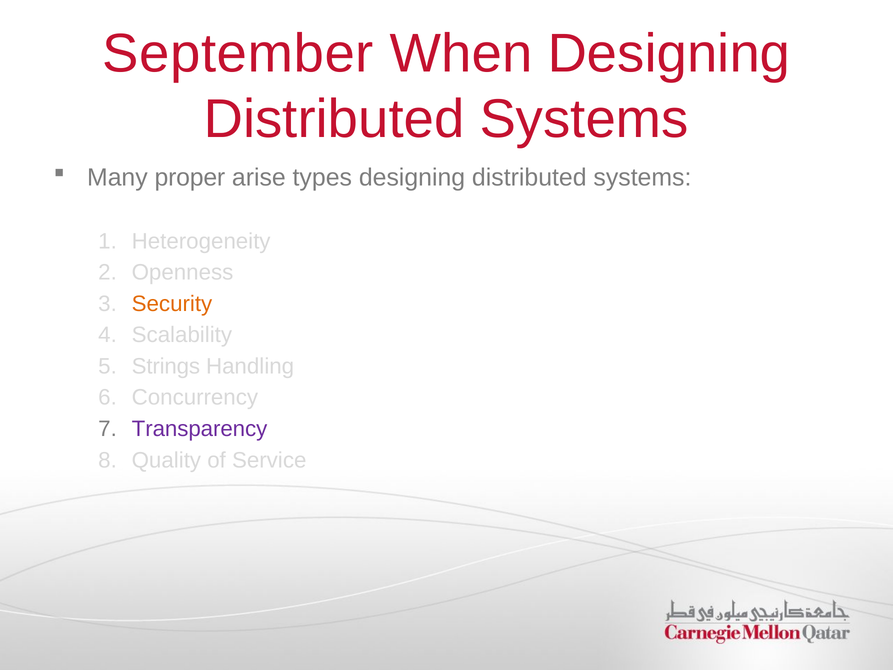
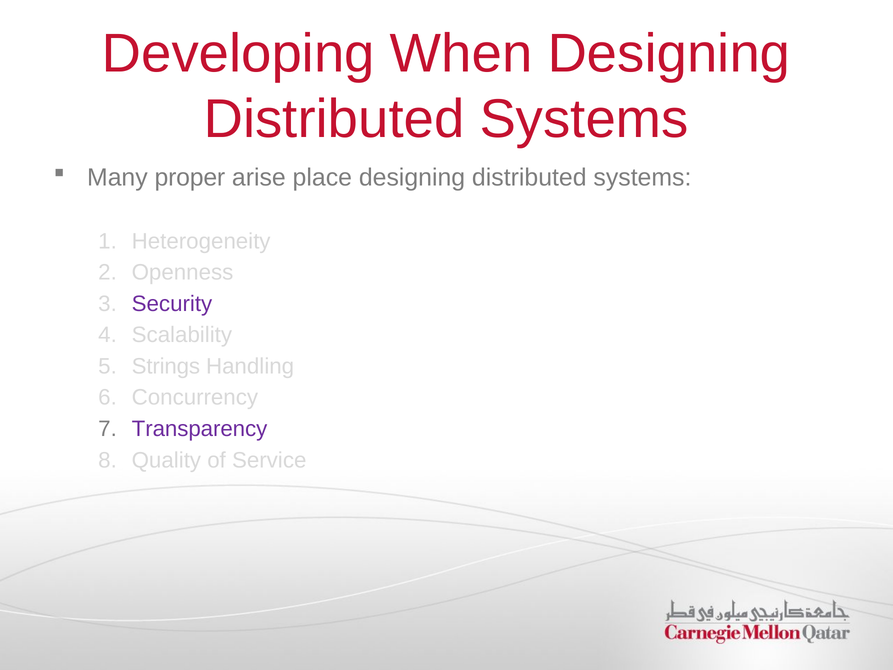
September: September -> Developing (238, 54)
types: types -> place (322, 177)
Security colour: orange -> purple (172, 304)
